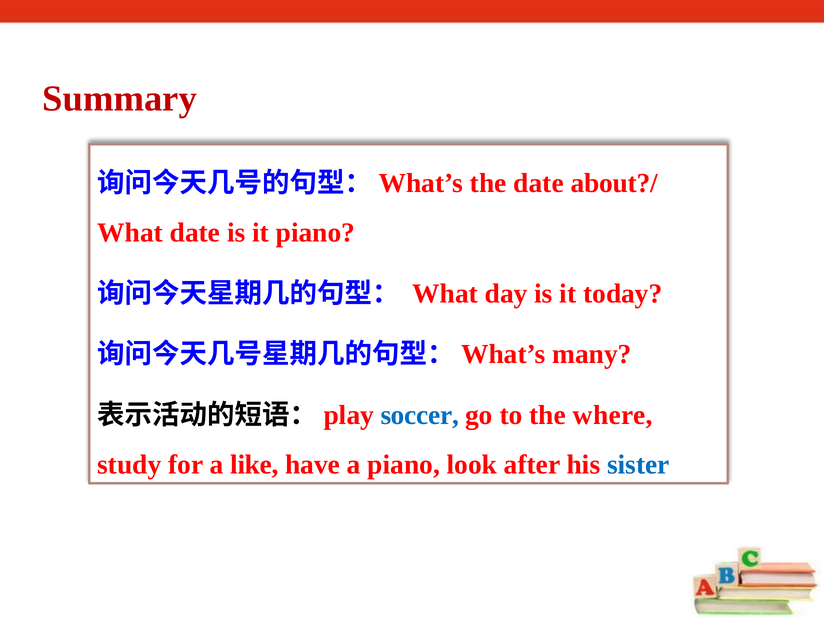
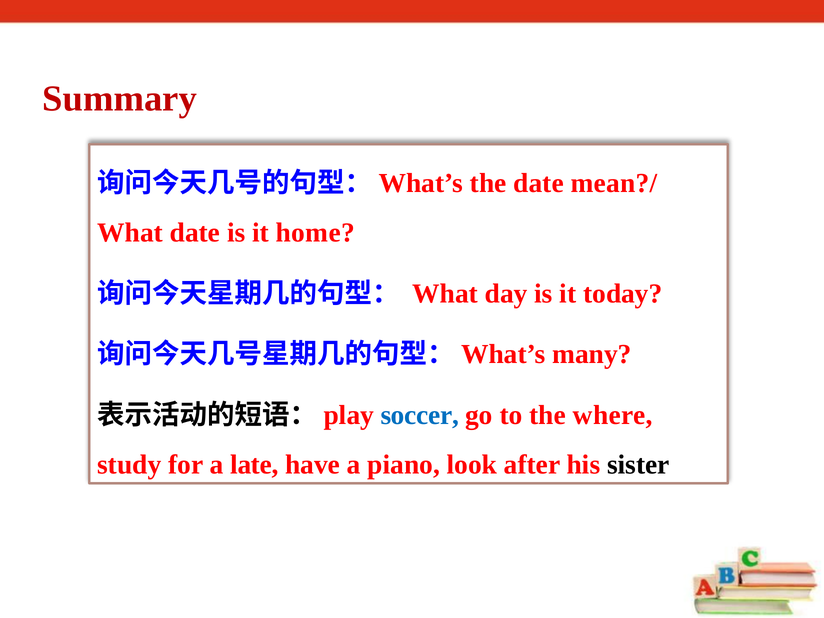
about?/: about?/ -> mean?/ (614, 183)
it piano: piano -> home (315, 233)
like: like -> late (254, 465)
sister colour: blue -> black (638, 465)
